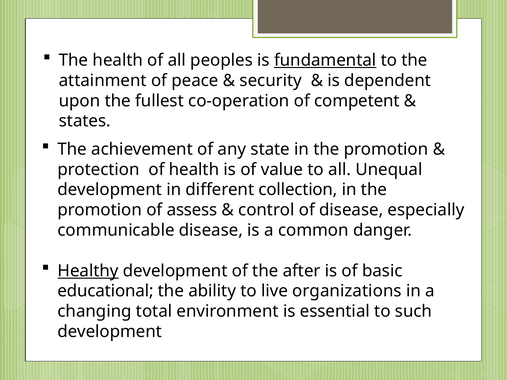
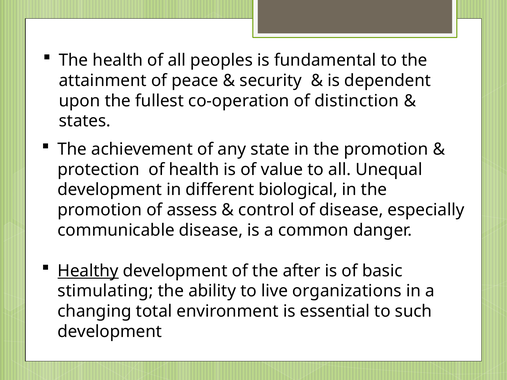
fundamental underline: present -> none (325, 60)
competent: competent -> distinction (357, 101)
collection: collection -> biological (298, 190)
educational: educational -> stimulating (105, 291)
